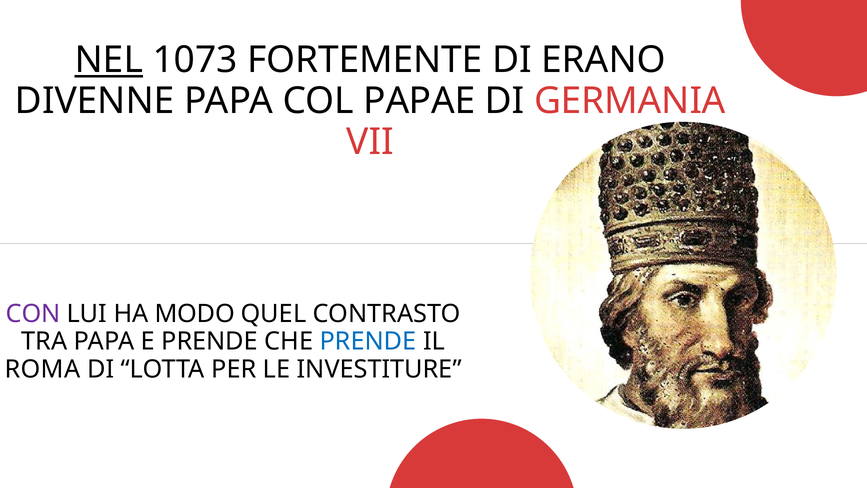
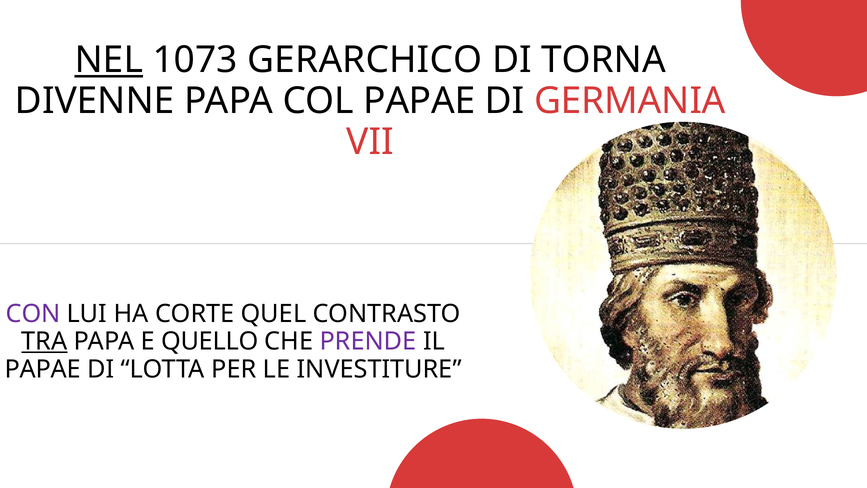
FORTEMENTE: FORTEMENTE -> GERARCHICO (365, 60)
ERANO: ERANO -> TORNA (604, 60)
MODO: MODO -> CORTE (195, 314)
TRA underline: none -> present (44, 341)
E PRENDE: PRENDE -> QUELLO (210, 341)
PRENDE colour: blue -> purple (368, 341)
ROMA: ROMA -> PAPAE (43, 369)
